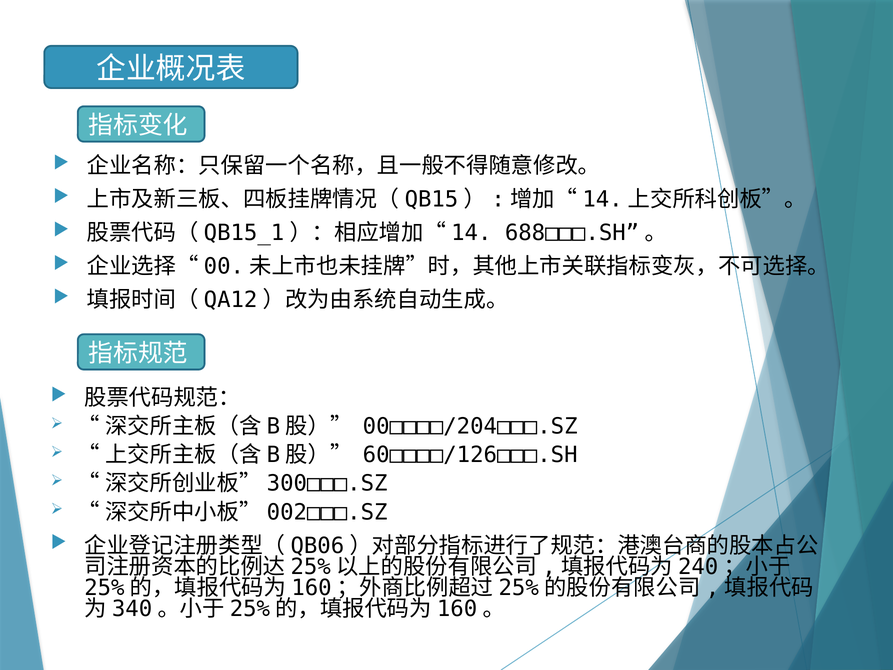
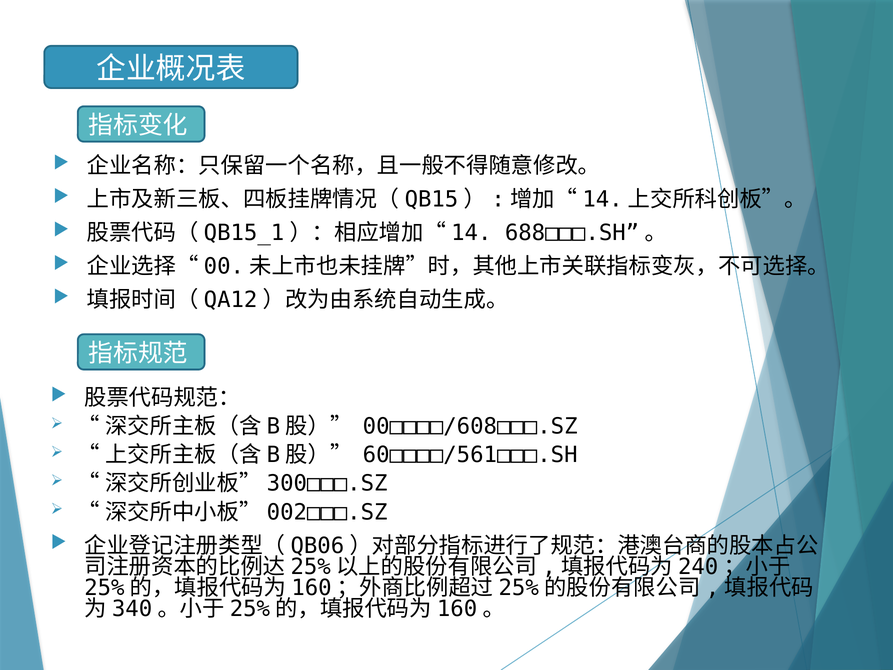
00□□□□/204□□□.SZ: 00□□□□/204□□□.SZ -> 00□□□□/608□□□.SZ (470, 426)
60□□□□/126□□□.SH: 60□□□□/126□□□.SH -> 60□□□□/561□□□.SH (470, 455)
